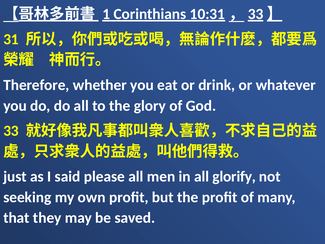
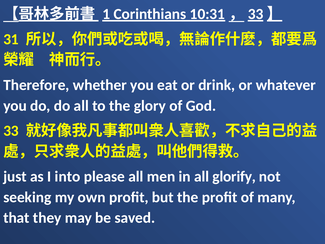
said: said -> into (68, 176)
